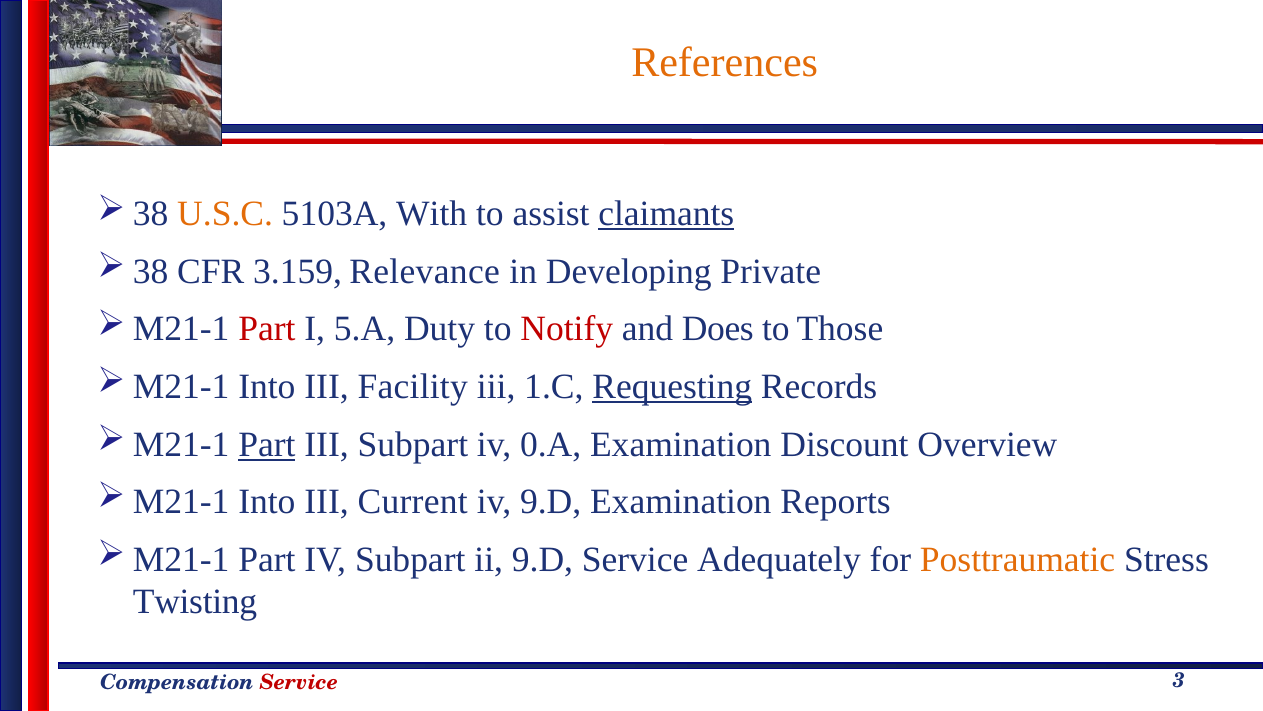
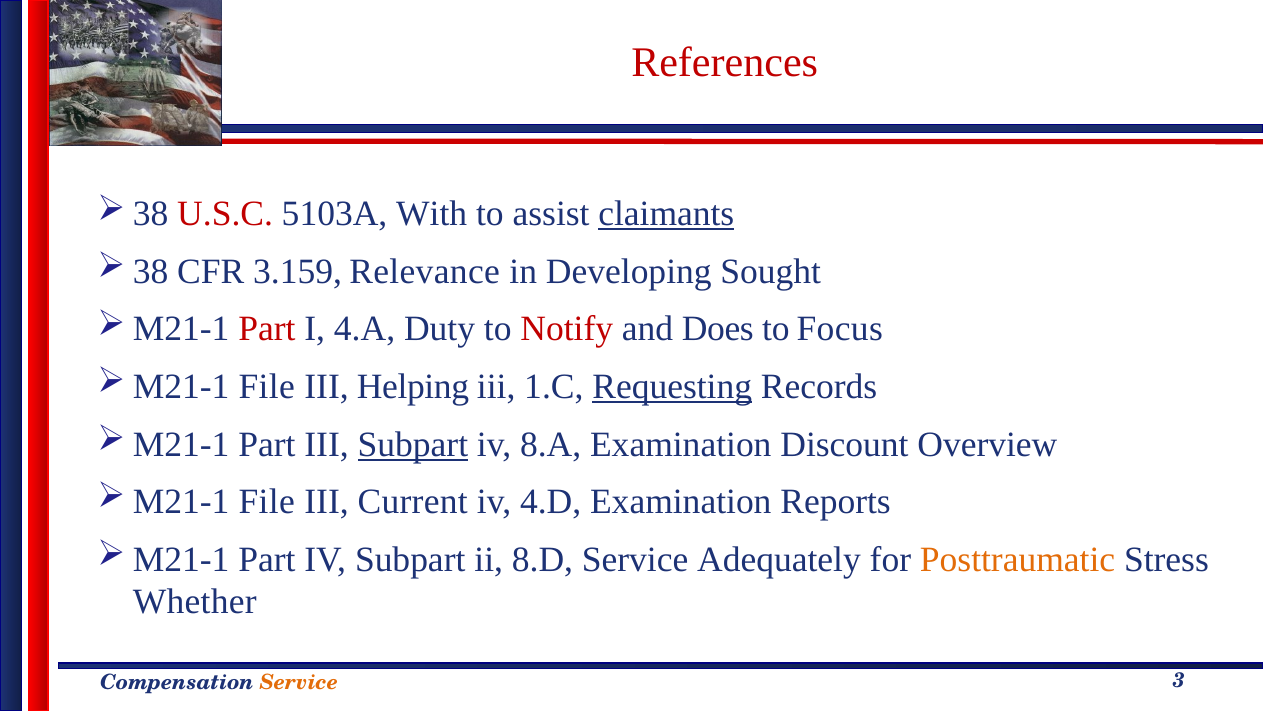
References colour: orange -> red (725, 63)
U.S.C colour: orange -> red (225, 214)
Private: Private -> Sought (771, 271)
5.A: 5.A -> 4.A (365, 329)
Those: Those -> Focus (840, 329)
Into: Into -> File (267, 386)
Facility: Facility -> Helping (413, 386)
Part underline: present -> none (267, 444)
Subpart underline: none -> present (413, 444)
0.A: 0.A -> 8.A (551, 444)
Into: Into -> File (267, 501)
iv 9.D: 9.D -> 4.D (551, 501)
ii 9.D: 9.D -> 8.D (542, 559)
Twisting: Twisting -> Whether (195, 602)
Service colour: red -> orange (299, 682)
